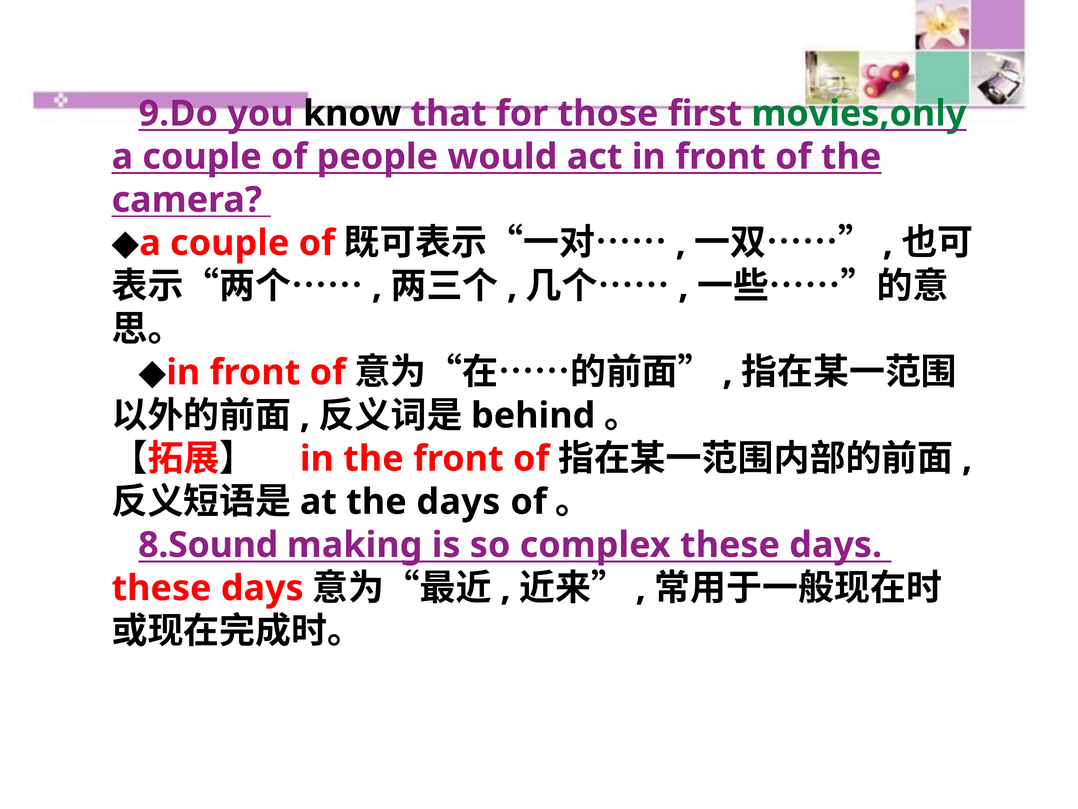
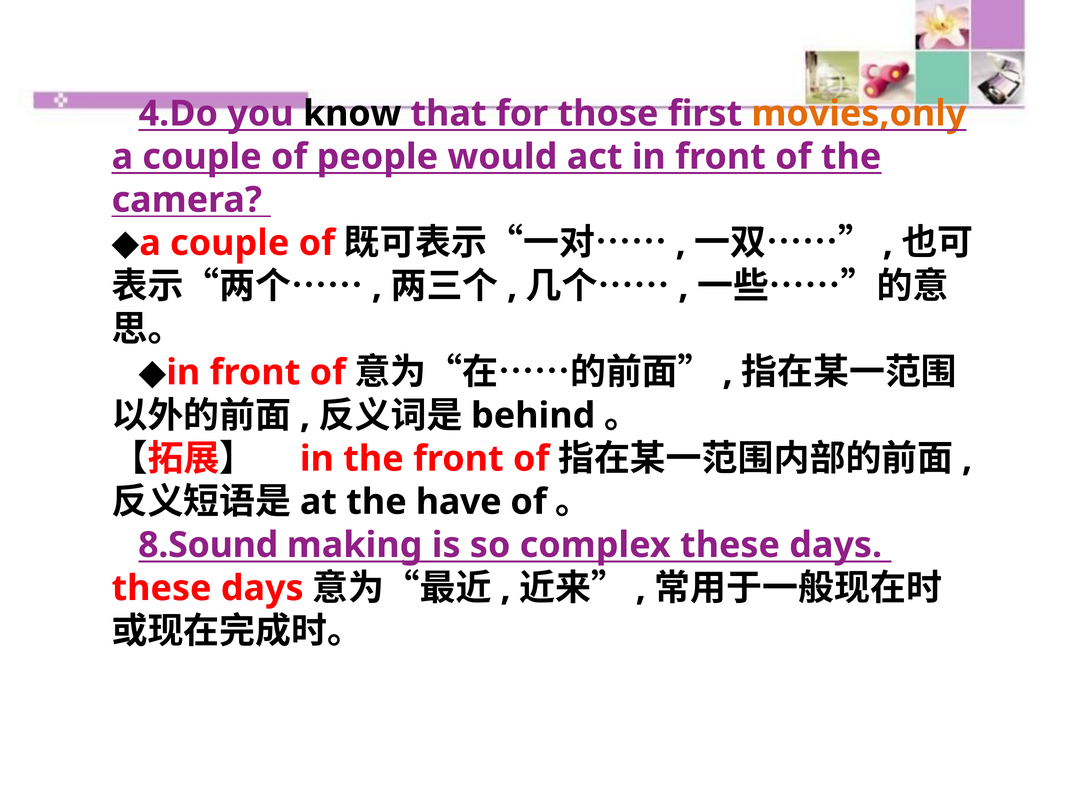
9.Do: 9.Do -> 4.Do (178, 114)
movies,only colour: green -> orange (859, 114)
the days: days -> have (459, 502)
